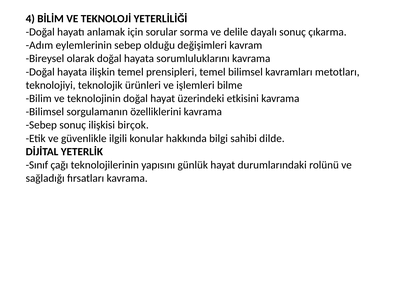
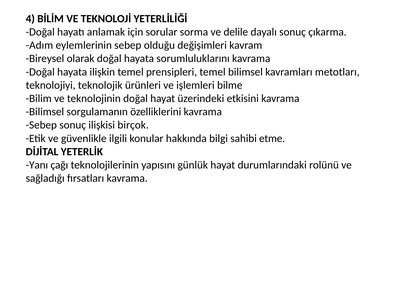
dilde: dilde -> etme (272, 138)
Sınıf: Sınıf -> Yanı (37, 165)
